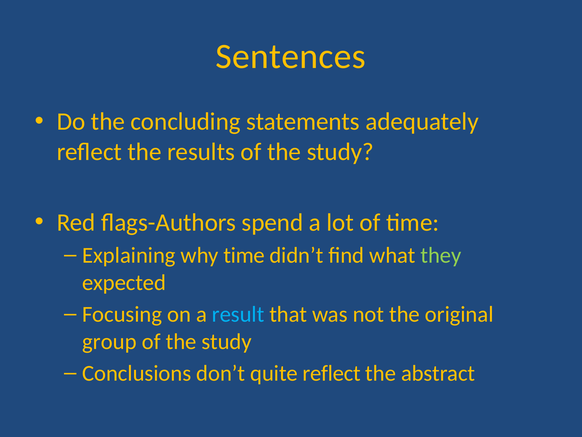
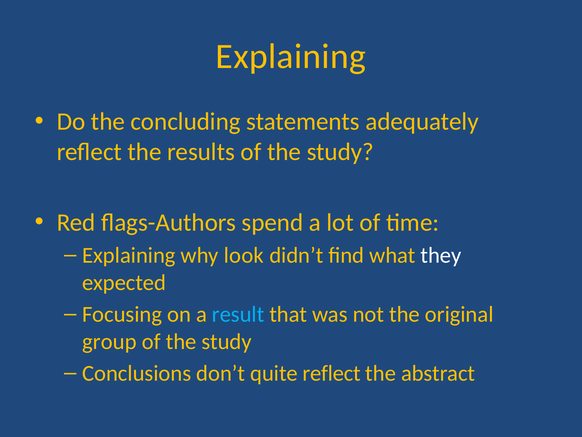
Sentences: Sentences -> Explaining (291, 56)
why time: time -> look (244, 255)
they colour: light green -> white (441, 255)
